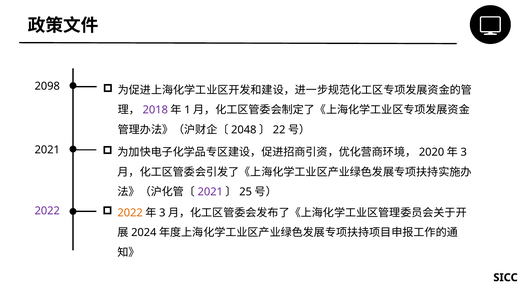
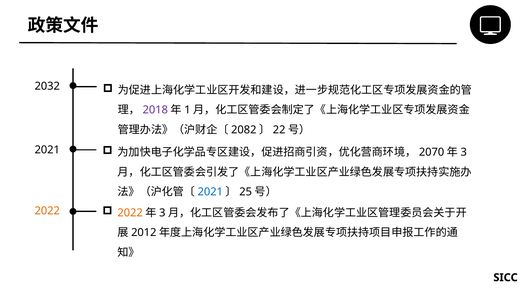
2098: 2098 -> 2032 (47, 86)
2048: 2048 -> 2082 (244, 130)
2020: 2020 -> 2070 (432, 152)
2021 colour: purple -> blue (210, 192)
2022 colour: purple -> orange (47, 211)
2024: 2024 -> 2012 (144, 233)
